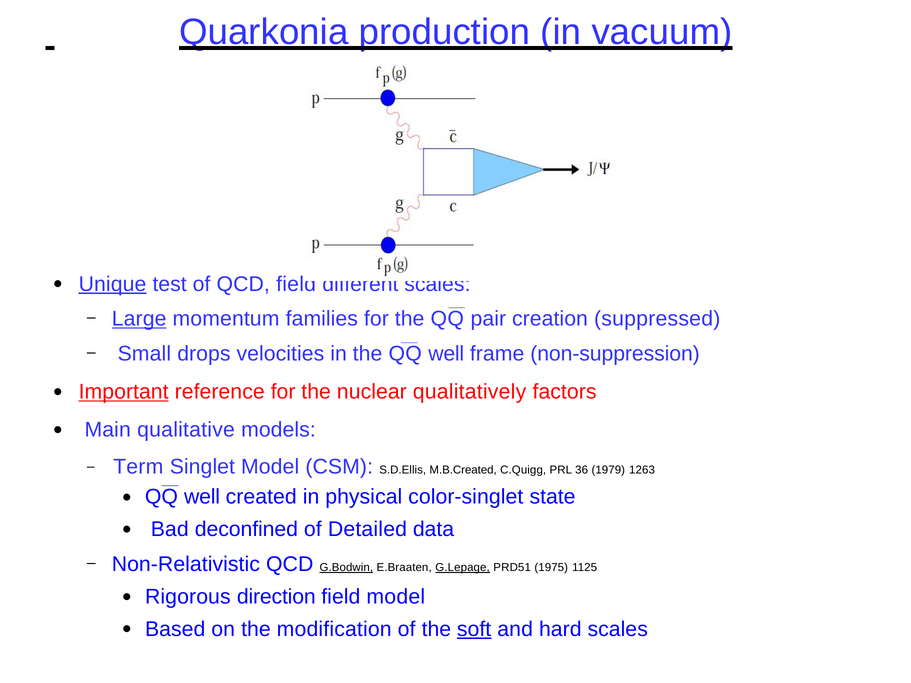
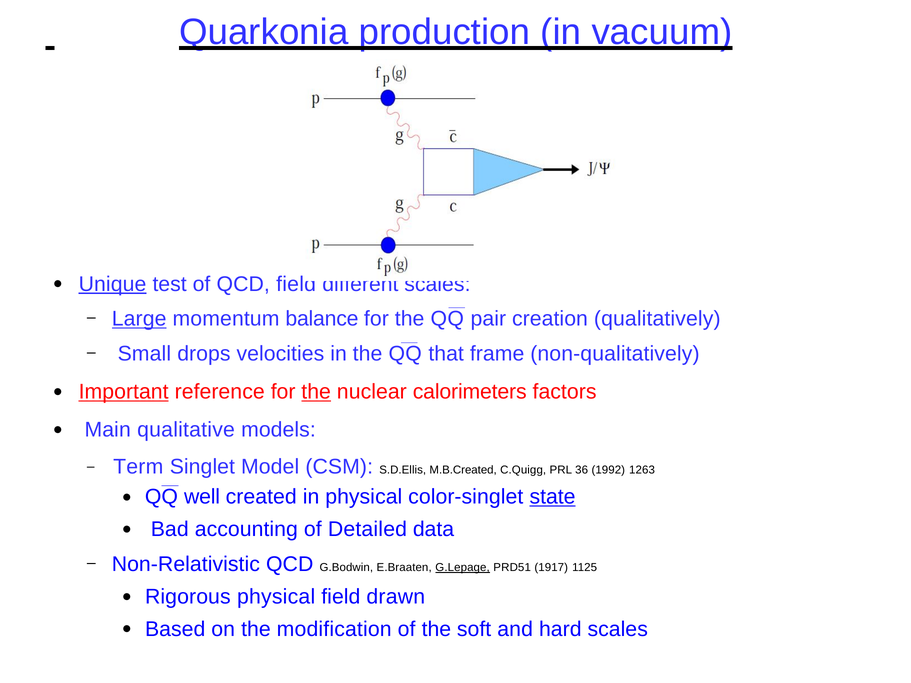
families: families -> balance (322, 319)
suppressed: suppressed -> qualitatively (657, 319)
the QQ well: well -> that (446, 354)
non-suppression: non-suppression -> non-qualitatively (615, 354)
the underline: none -> present (316, 392)
qualitatively: qualitatively -> calorimeters (470, 392)
1979: 1979 -> 1992 (608, 470)
state underline: none -> present (553, 497)
deconfined: deconfined -> accounting (246, 529)
G.Bodwin underline: present -> none (346, 567)
1975: 1975 -> 1917 (551, 567)
Rigorous direction: direction -> physical (276, 596)
field model: model -> drawn (396, 596)
soft underline: present -> none (474, 629)
